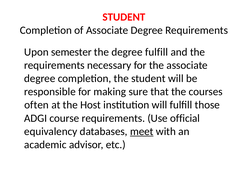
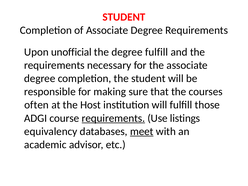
semester: semester -> unofficial (71, 52)
requirements underline: none -> present (113, 118)
official: official -> listings (185, 118)
